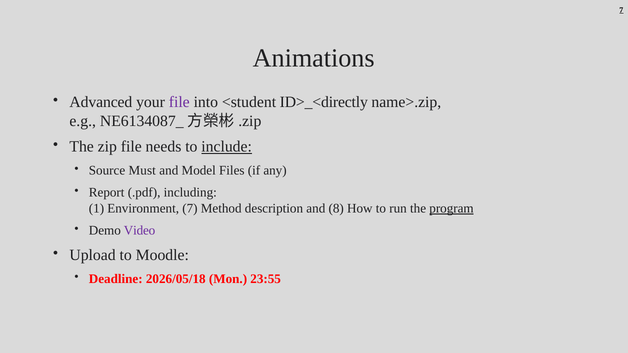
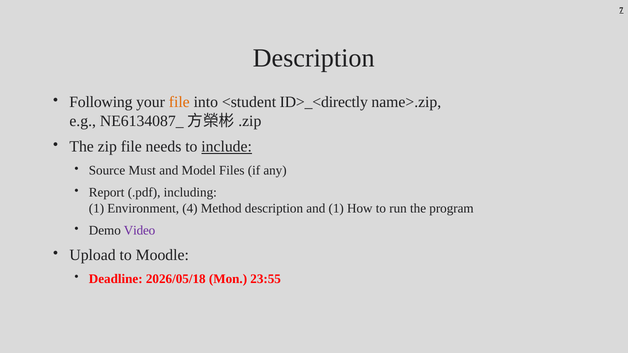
Animations: Animations -> Description (314, 58)
Advanced: Advanced -> Following (101, 102)
file colour: purple -> orange (179, 102)
Environment 7: 7 -> 4 (190, 208)
and 8: 8 -> 1 (336, 208)
program underline: present -> none (451, 208)
